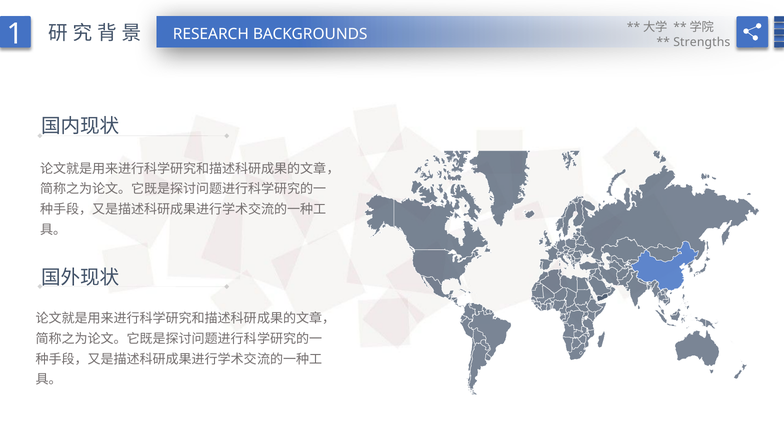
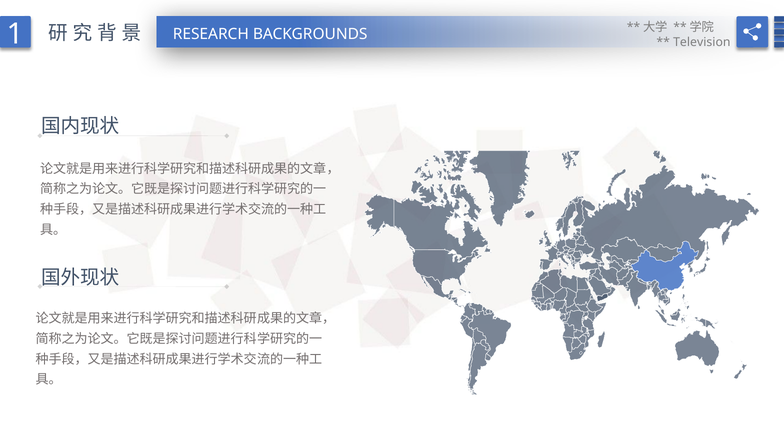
Strengths: Strengths -> Television (702, 42)
